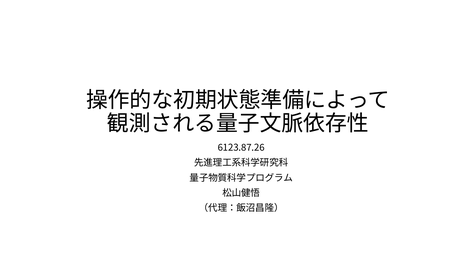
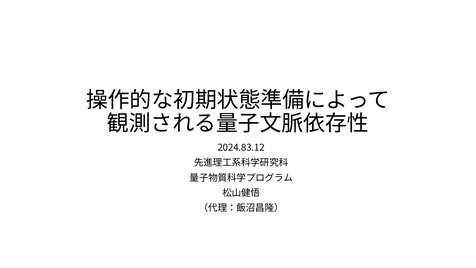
6123.87.26: 6123.87.26 -> 2024.83.12 (241, 147)
